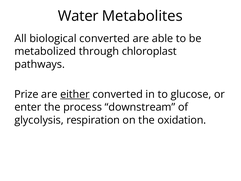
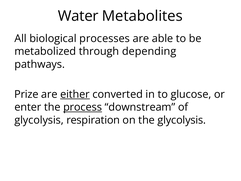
biological converted: converted -> processes (105, 39)
chloroplast: chloroplast -> depending (149, 51)
process underline: none -> present (83, 107)
the oxidation: oxidation -> glycolysis (182, 120)
